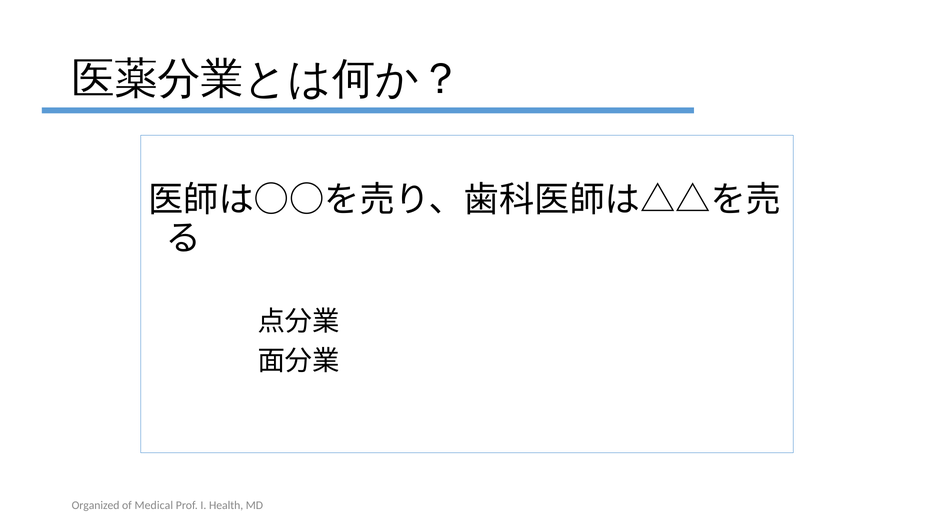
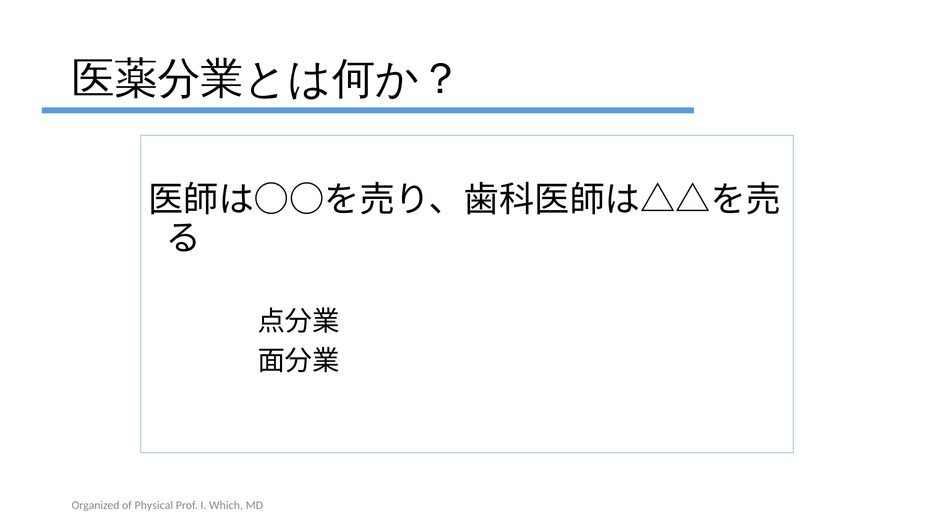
Medical: Medical -> Physical (154, 505)
Health: Health -> Which (226, 505)
